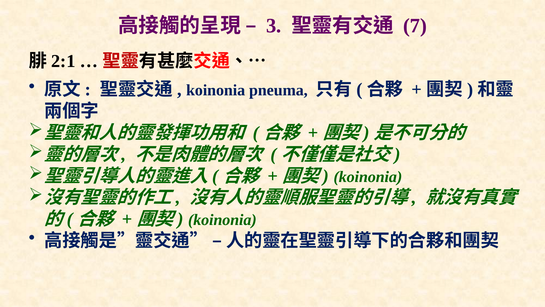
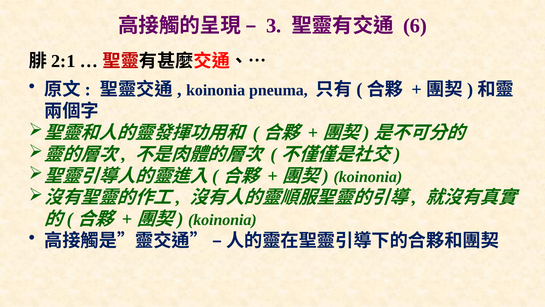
7: 7 -> 6 (415, 26)
